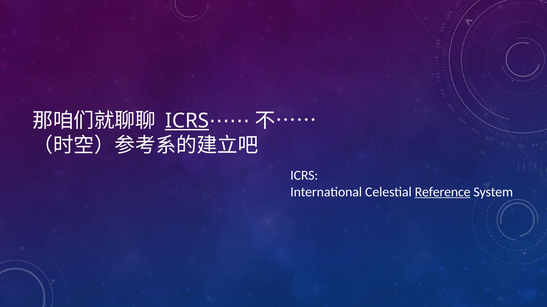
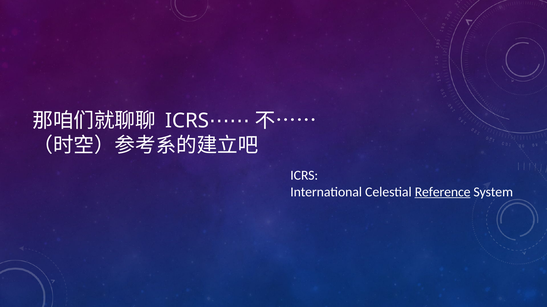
ICRS underline: present -> none (187, 121)
